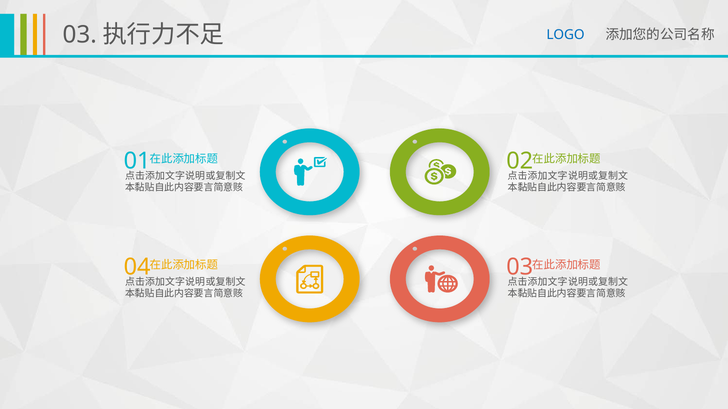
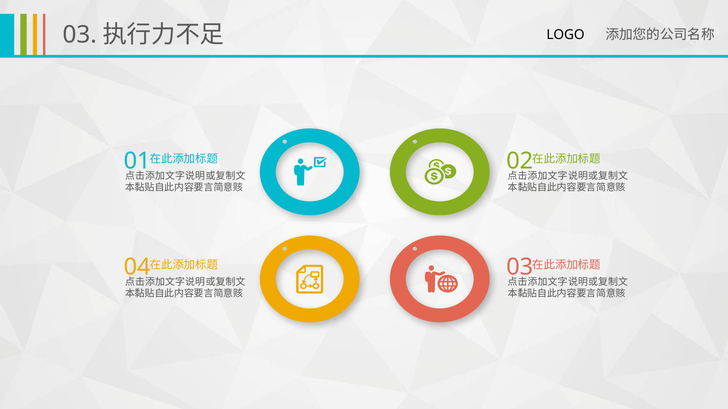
LOGO colour: blue -> black (565, 35)
